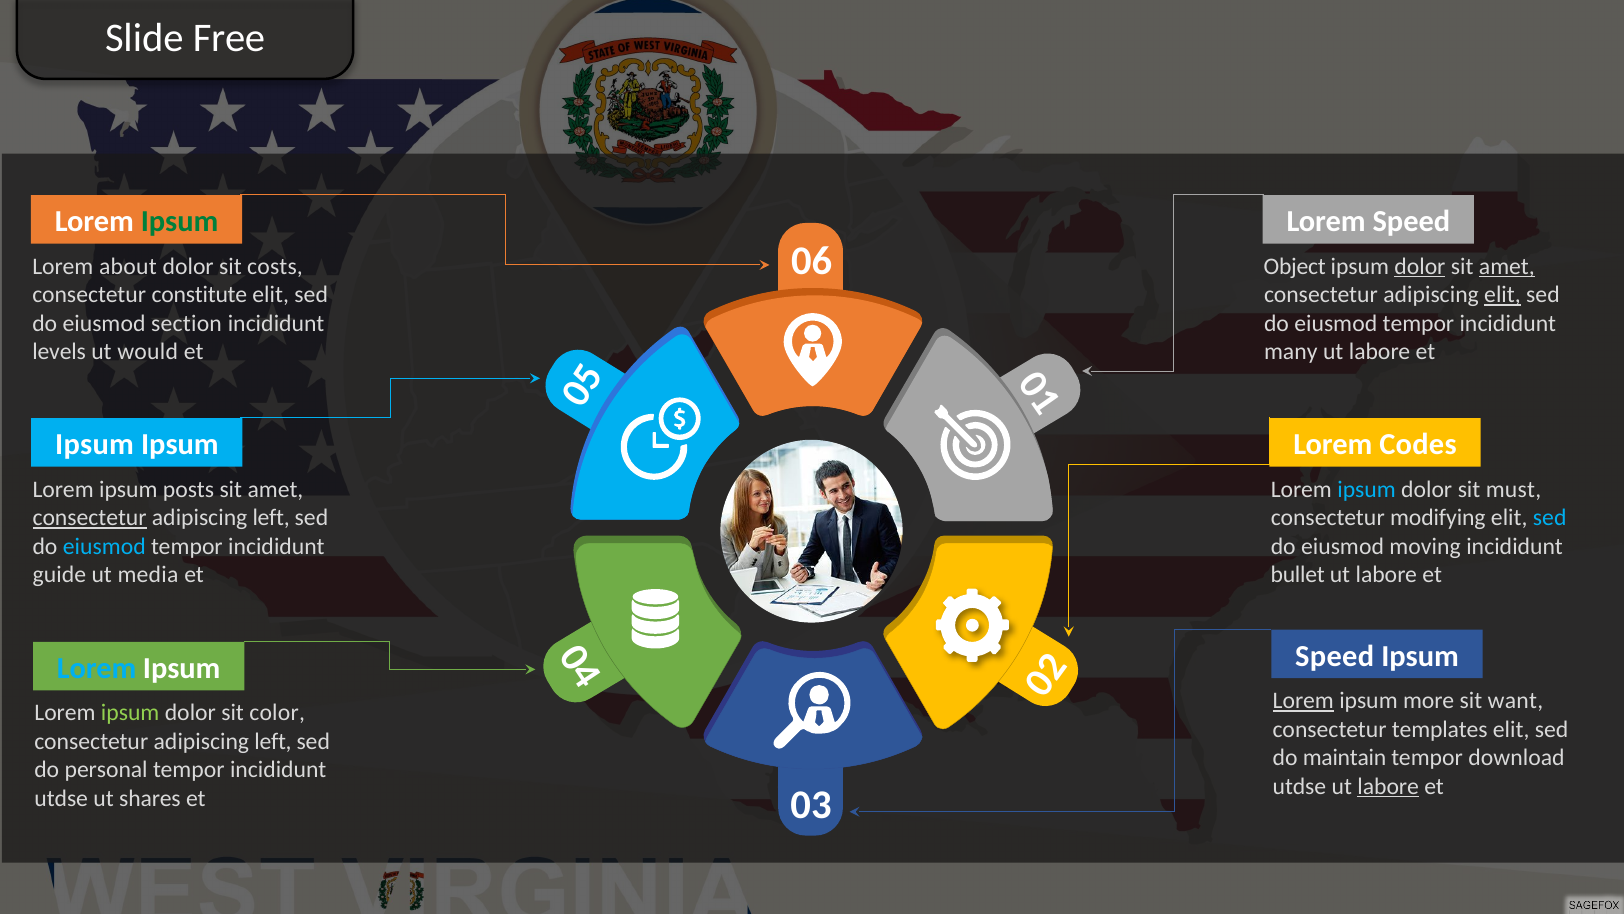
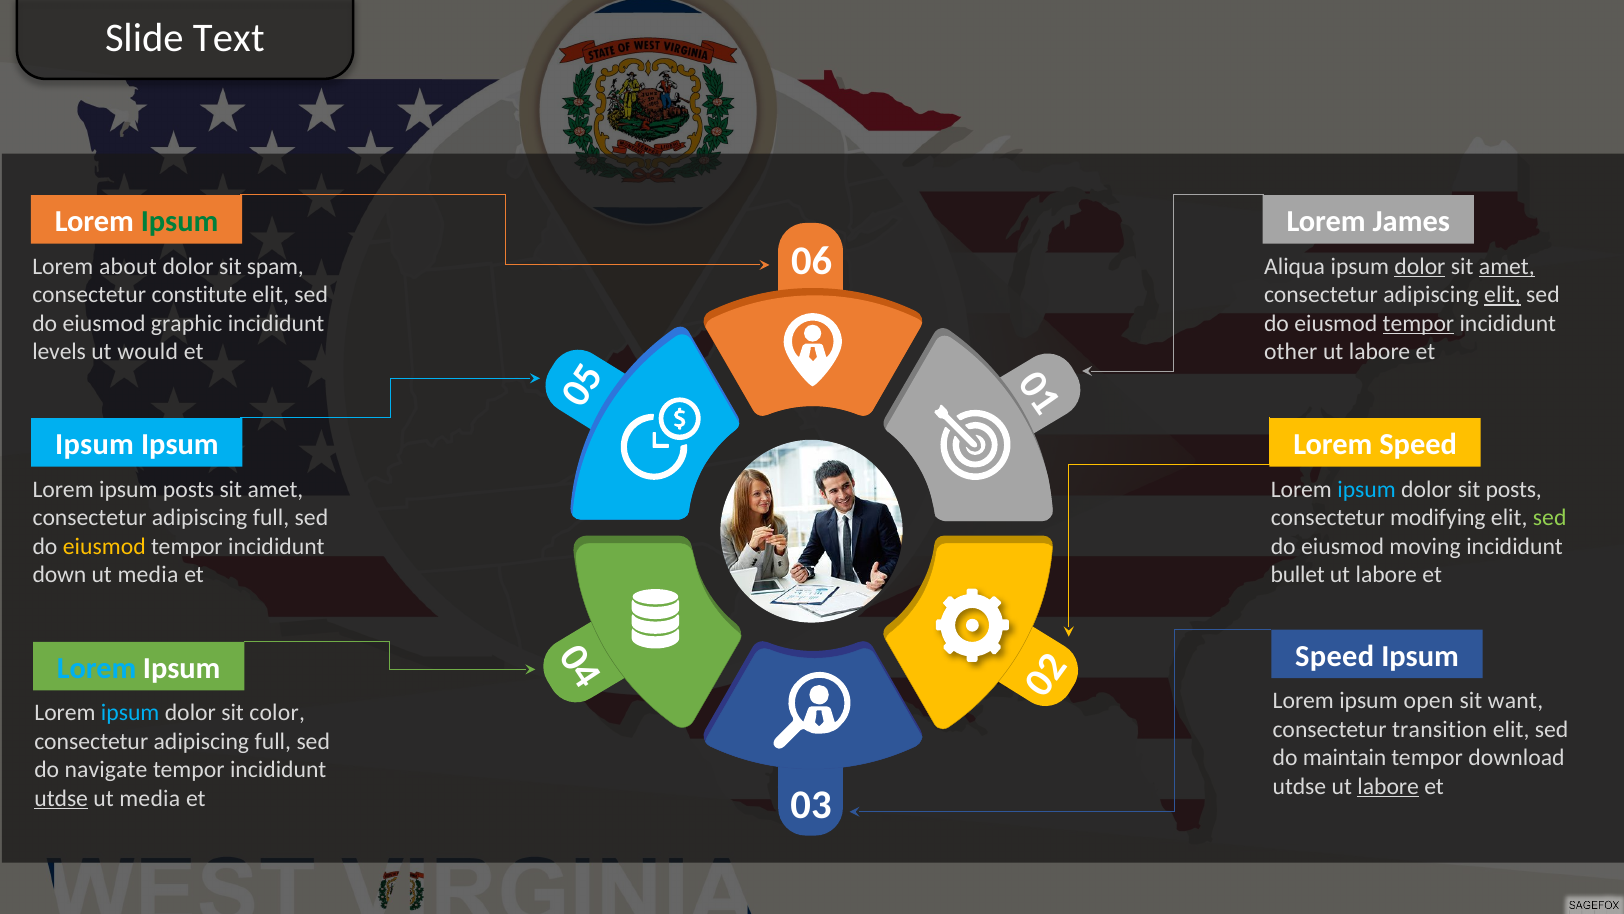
Free: Free -> Text (229, 38)
Lorem Speed: Speed -> James (1411, 221)
costs: costs -> spam (275, 266)
Object: Object -> Aliqua (1295, 266)
section: section -> graphic (187, 323)
tempor underline: none -> present (1418, 323)
many: many -> other (1291, 351)
Lorem Codes: Codes -> Speed (1418, 444)
sit must: must -> posts (1514, 489)
consectetur underline: present -> none (90, 518)
left: left -> full (271, 518)
sed colour: light blue -> light green (1550, 518)
eiusmod colour: light blue -> yellow (104, 546)
guide: guide -> down (59, 574)
Lorem underline: present -> none (1303, 700)
more: more -> open (1429, 700)
ipsum colour: light green -> light blue (130, 713)
templates: templates -> transition (1440, 729)
left: left -> full (273, 741)
personal: personal -> navigate (106, 769)
utdse underline: none -> present (61, 798)
shares: shares -> media (150, 798)
